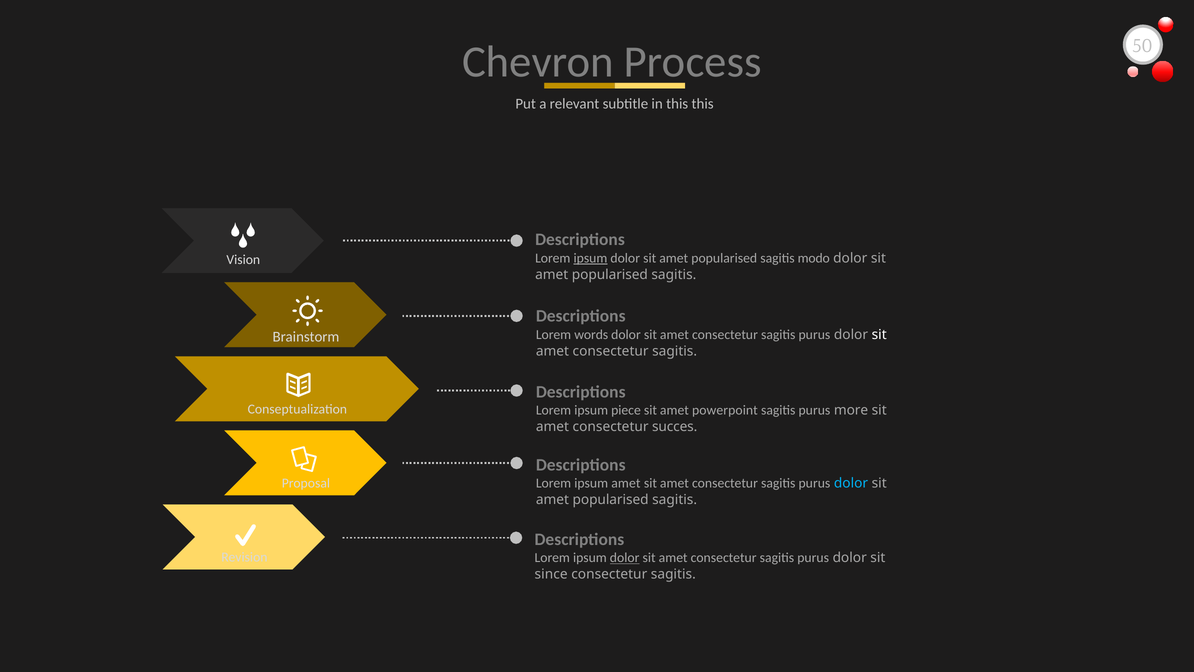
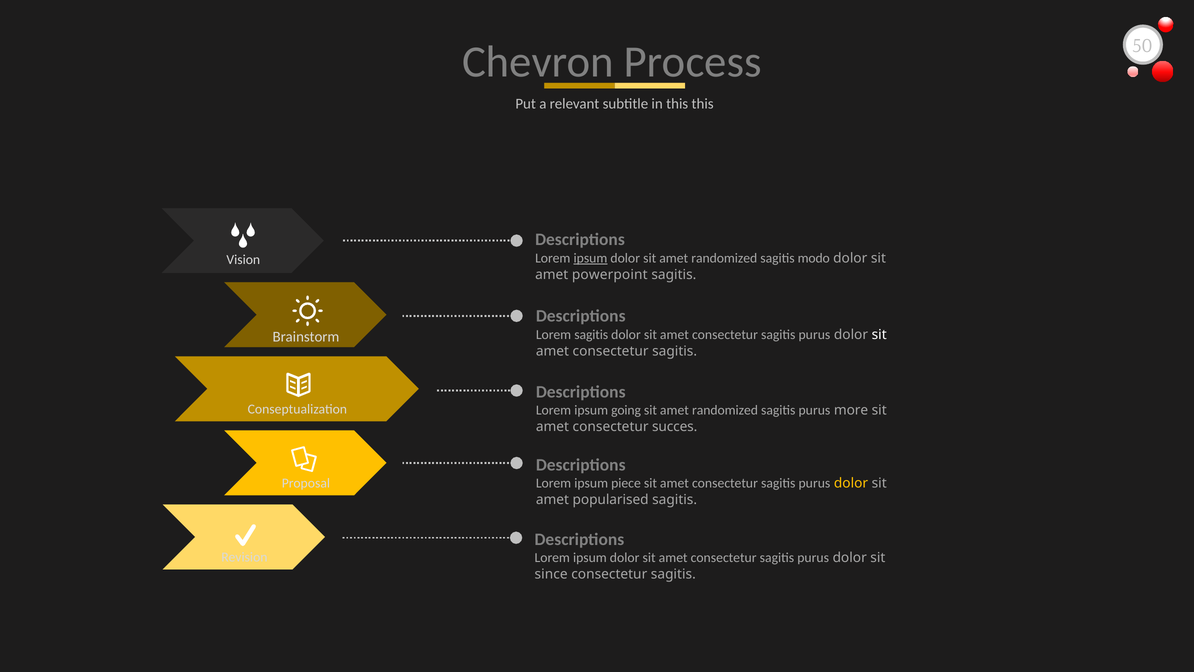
popularised: popularised -> randomized (724, 258)
popularised: popularised -> powerpoint (610, 274)
Lorem words: words -> sagitis (591, 335)
piece: piece -> going (626, 410)
powerpoint: powerpoint -> randomized (725, 410)
ipsum amet: amet -> piece (626, 483)
dolor colour: light blue -> yellow (851, 483)
dolor underline: present -> none (625, 557)
